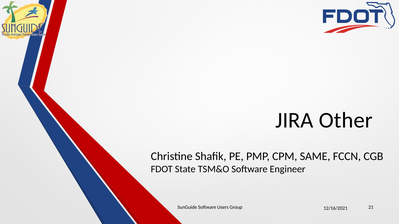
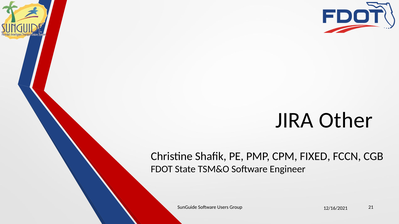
SAME: SAME -> FIXED (315, 157)
